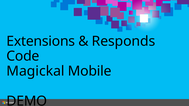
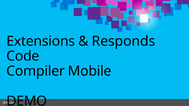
Magickal: Magickal -> Compiler (36, 71)
